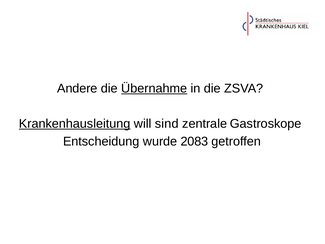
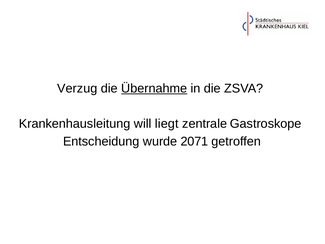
Andere: Andere -> Verzug (77, 88)
Krankenhausleitung underline: present -> none (75, 124)
sind: sind -> liegt (167, 124)
2083: 2083 -> 2071 (194, 141)
